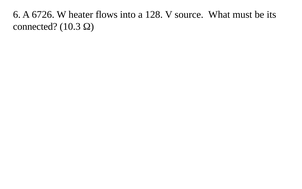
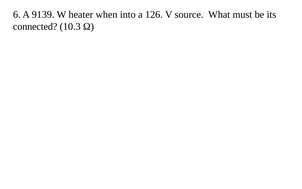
6726: 6726 -> 9139 (43, 15)
flows: flows -> when (107, 15)
128: 128 -> 126 (154, 15)
